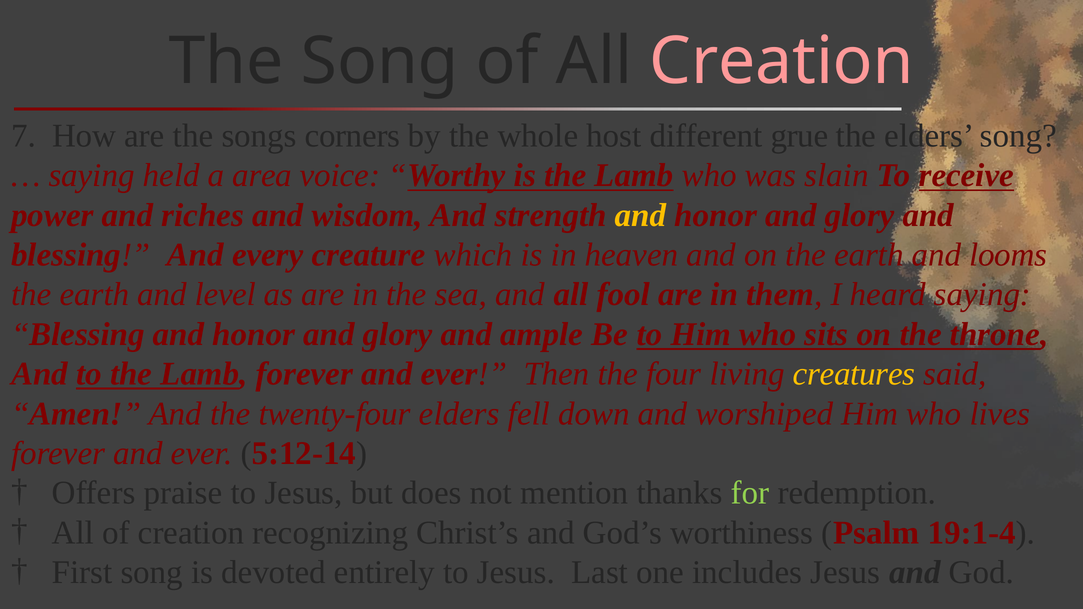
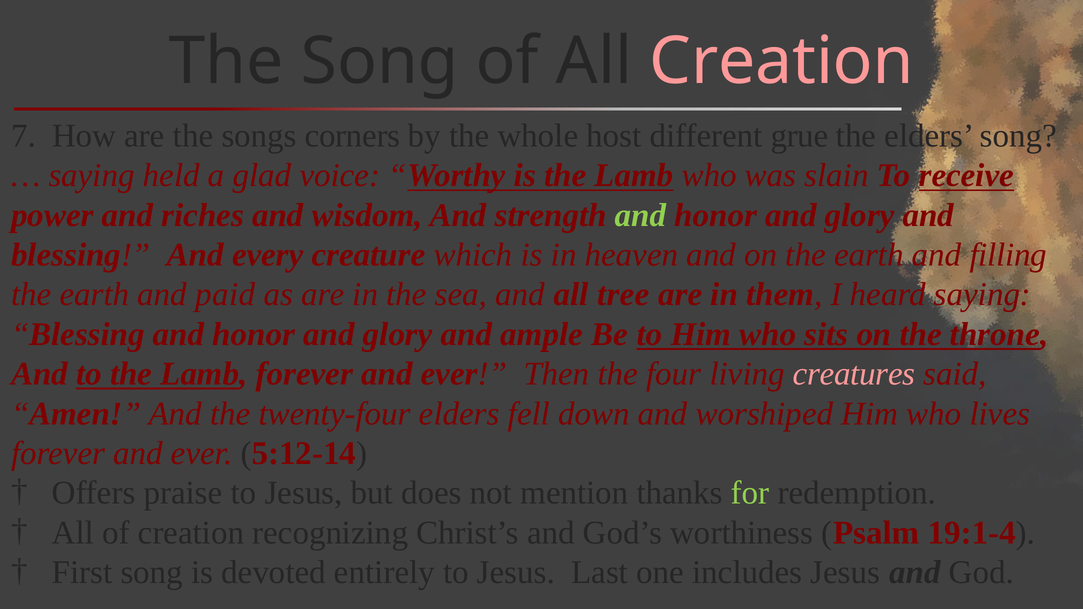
area: area -> glad (262, 176)
and colour: yellow -> light green (640, 215)
looms: looms -> filling (1008, 255)
level: level -> paid (225, 295)
fool: fool -> tree (623, 295)
creatures colour: yellow -> pink (854, 374)
